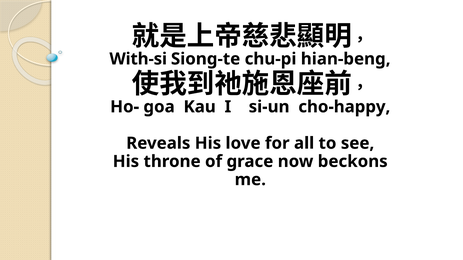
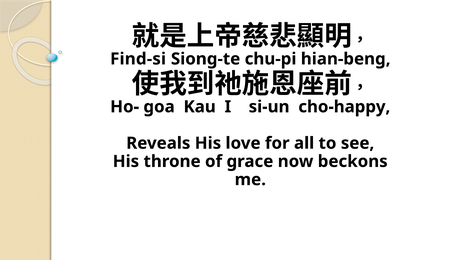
With-si: With-si -> Find-si (138, 59)
